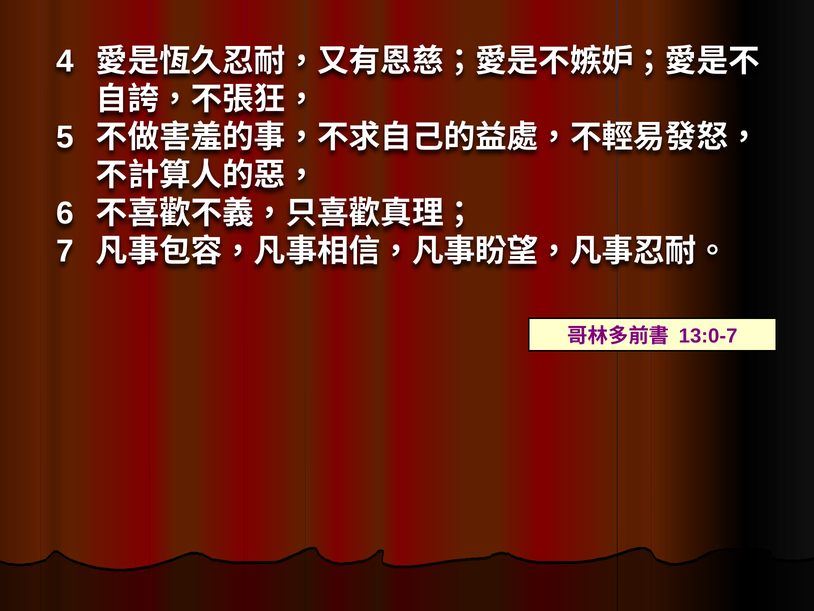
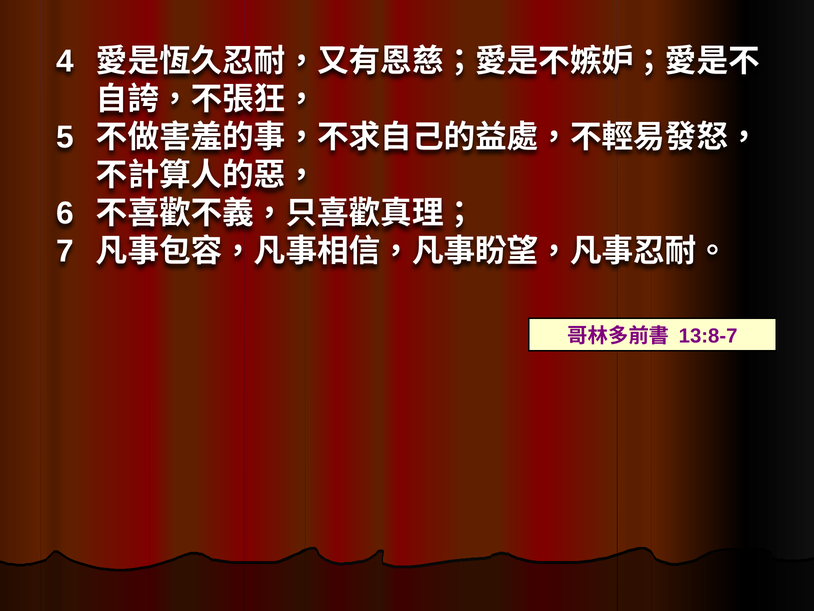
13:0-7: 13:0-7 -> 13:8-7 (708, 336)
